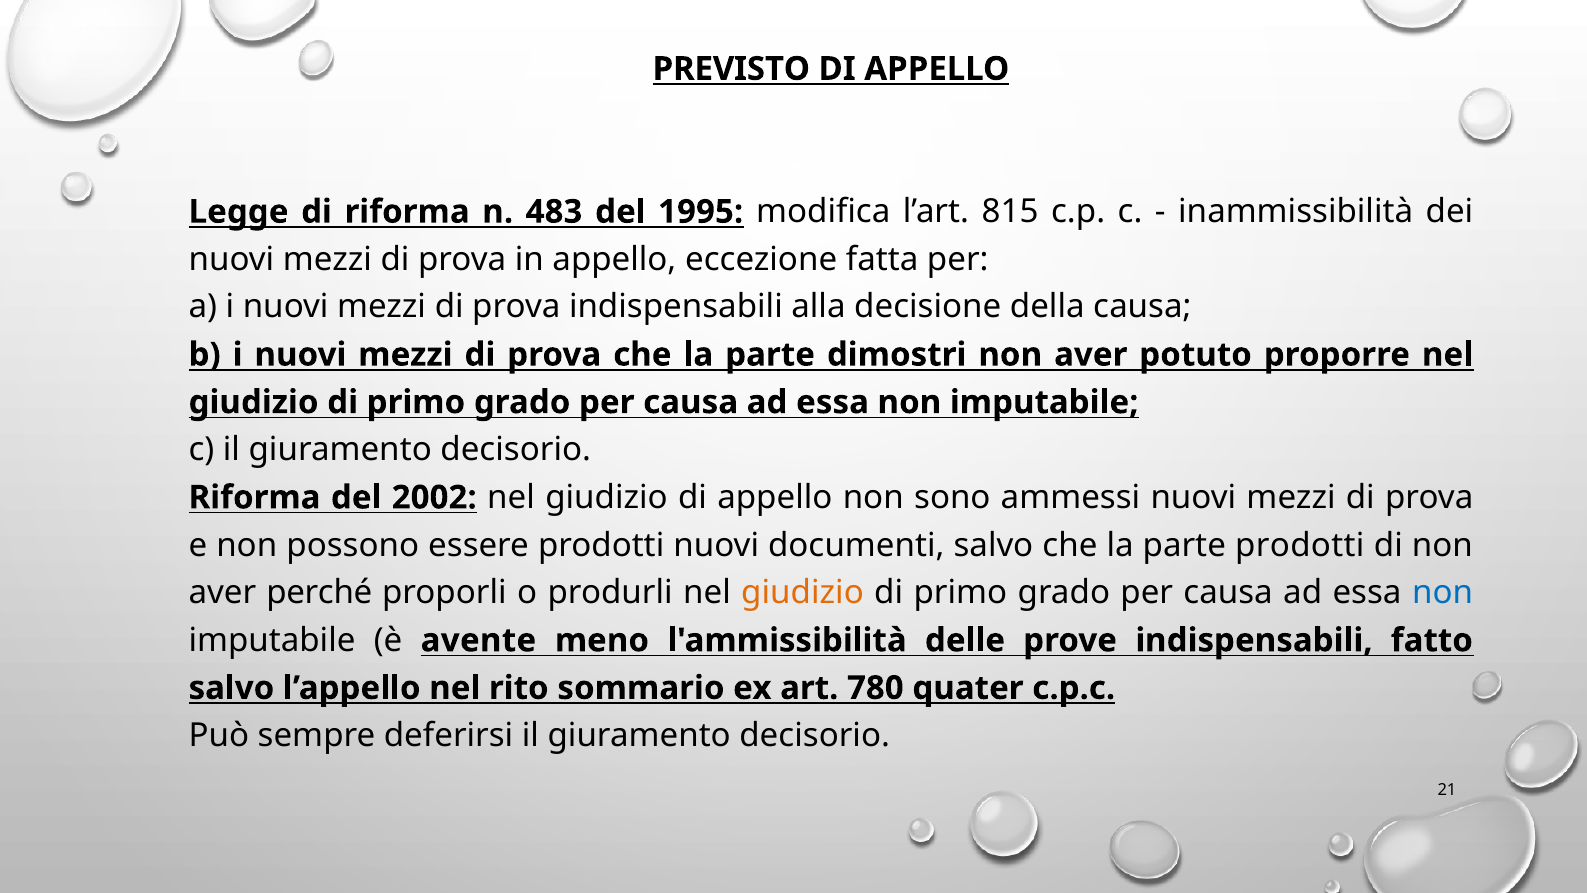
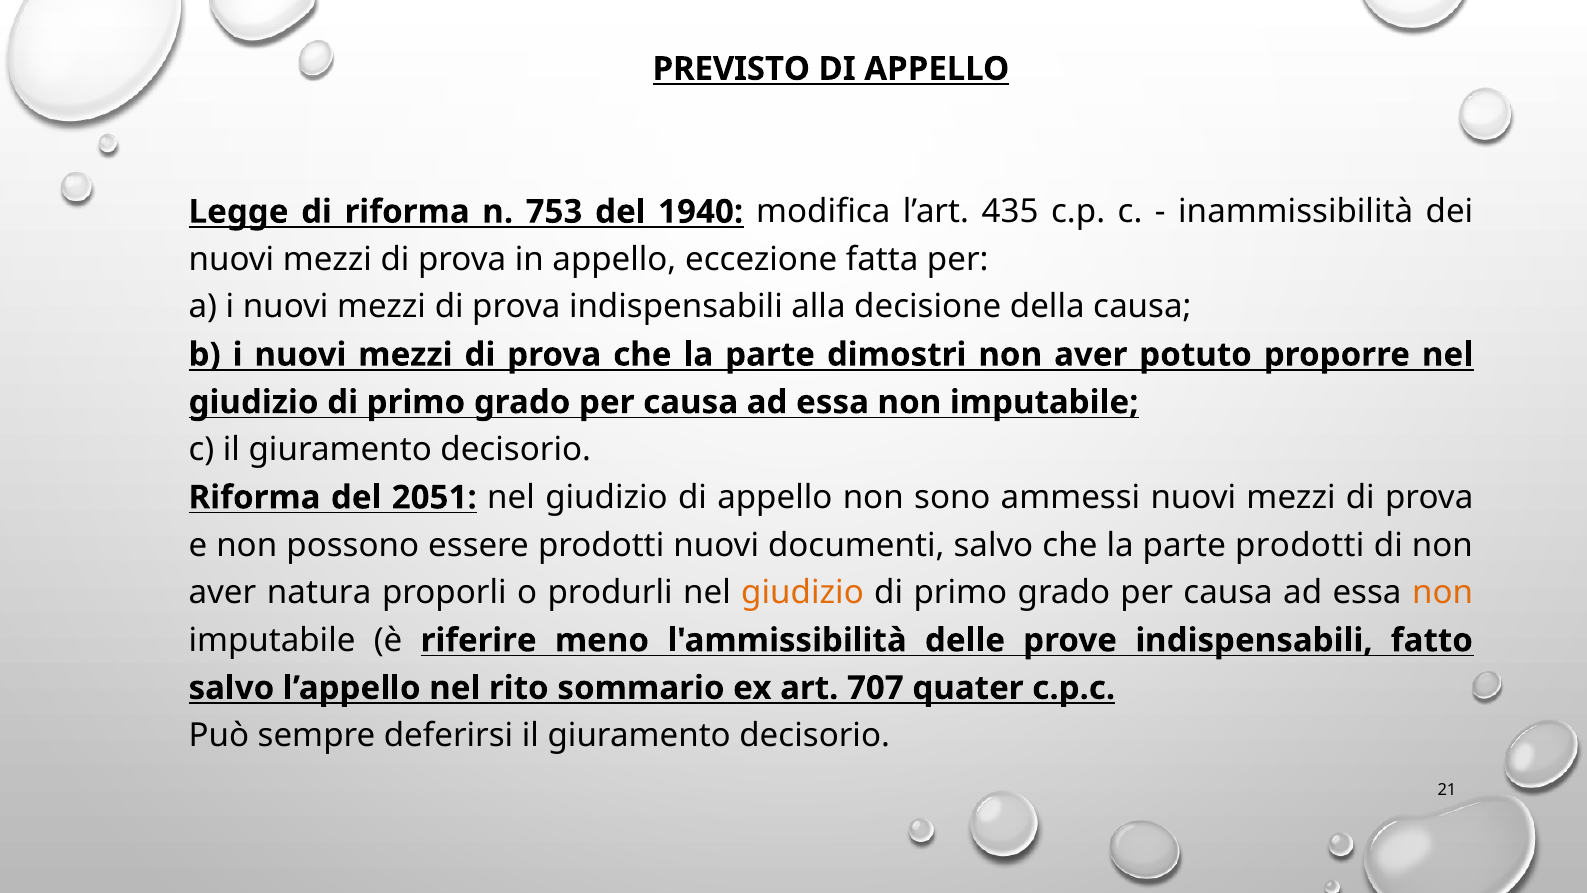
483: 483 -> 753 (554, 212)
1995: 1995 -> 1940 (701, 212)
815: 815 -> 435 (1010, 212)
2002: 2002 -> 2051 (434, 497)
perché: perché -> natura (319, 593)
non colour: blue -> orange (1443, 593)
avente: avente -> riferire (479, 640)
780: 780 -> 707 (875, 688)
